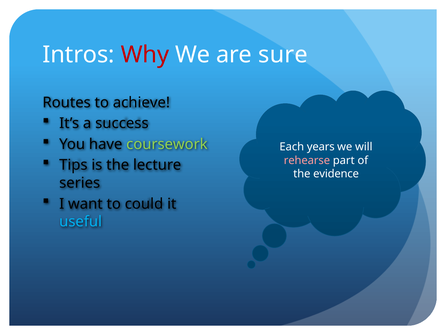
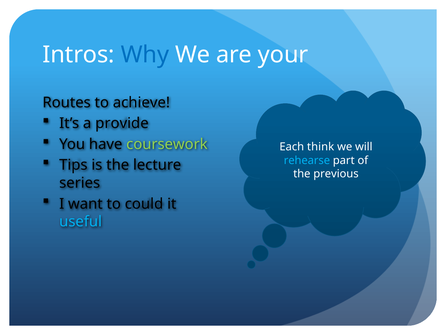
Why colour: red -> blue (145, 55)
sure: sure -> your (283, 55)
success: success -> provide (122, 123)
years: years -> think (321, 147)
rehearse colour: pink -> light blue (307, 160)
evidence: evidence -> previous (336, 173)
